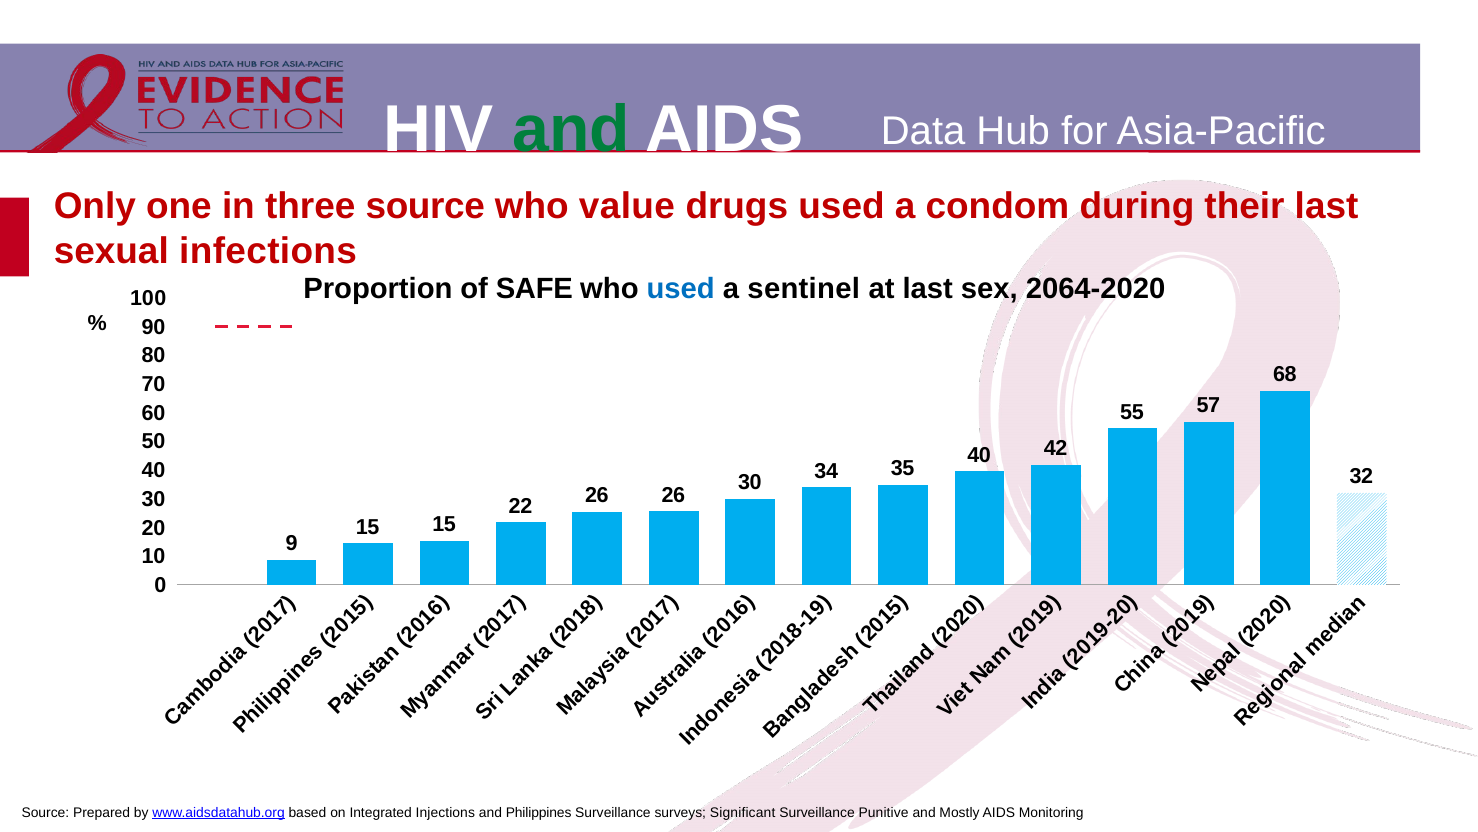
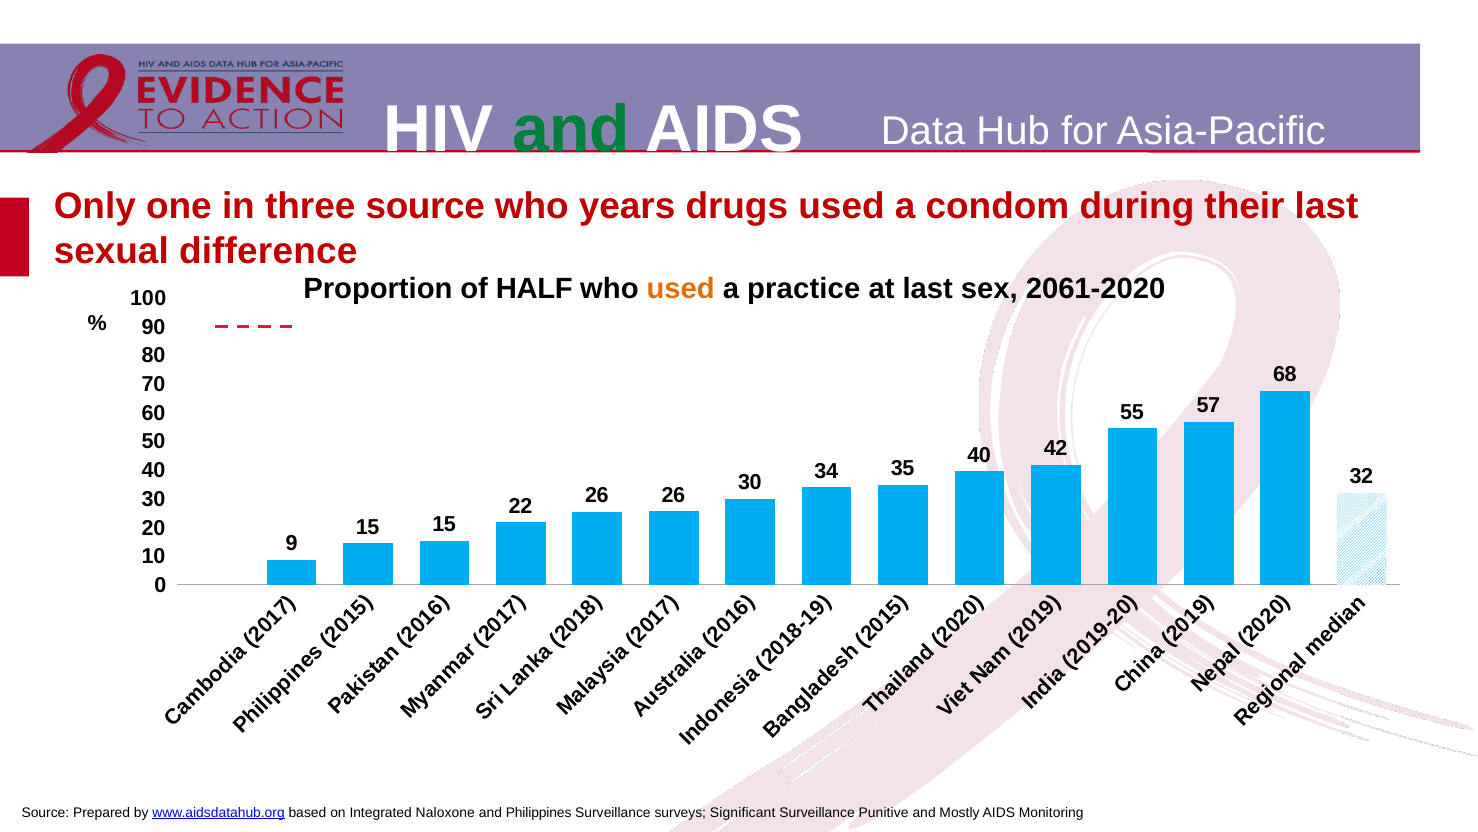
value: value -> years (627, 206)
infections: infections -> difference (268, 251)
SAFE: SAFE -> HALF (534, 289)
used colour: blue -> orange (681, 289)
sentinel: sentinel -> practice (804, 289)
2064-2020: 2064-2020 -> 2061-2020 (1096, 289)
Injections: Injections -> Naloxone (445, 812)
